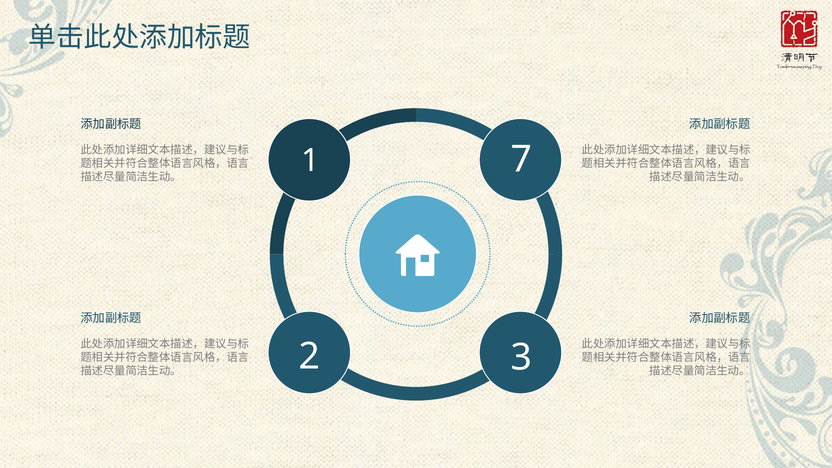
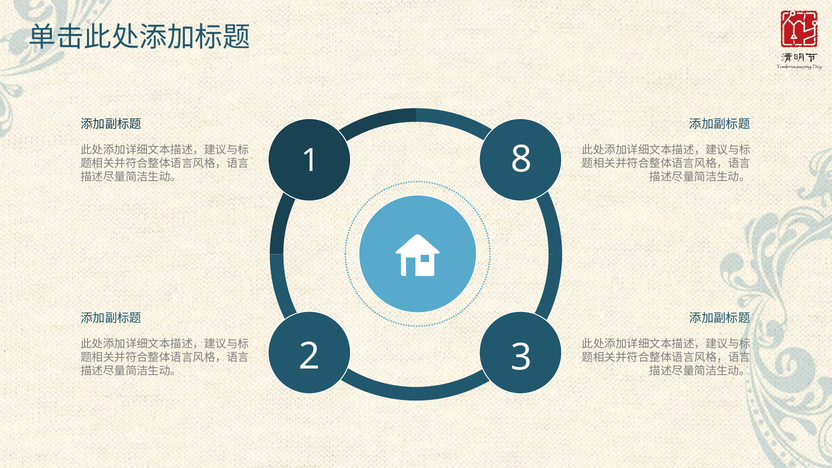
7: 7 -> 8 (522, 160)
